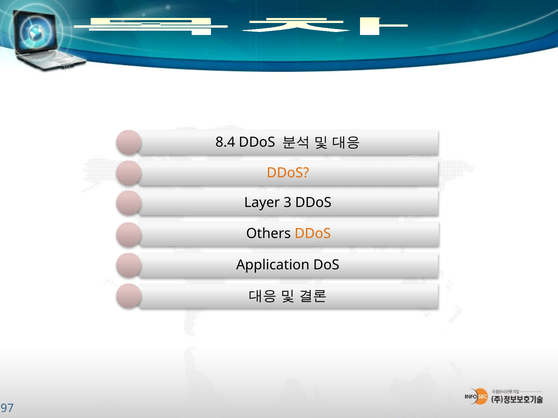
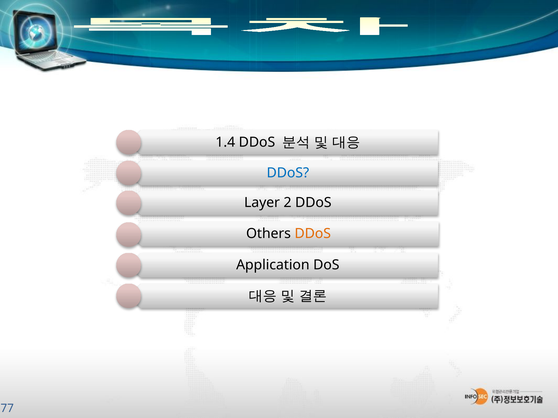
8.4: 8.4 -> 1.4 (225, 142)
DDoS colour: orange -> blue (288, 173)
Layer 3: 3 -> 2 (287, 203)
97: 97 -> 77 (7, 409)
